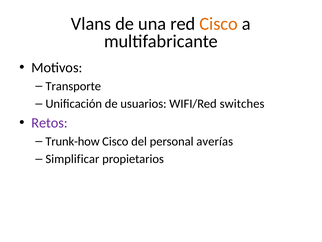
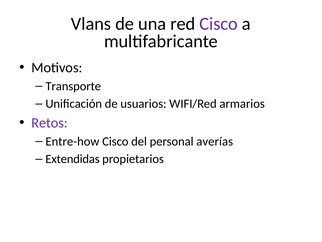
Cisco colour: orange -> purple (219, 24)
switches: switches -> armarios (242, 104)
Trunk-how: Trunk-how -> Entre-how (72, 141)
Simplificar: Simplificar -> Extendidas (73, 159)
